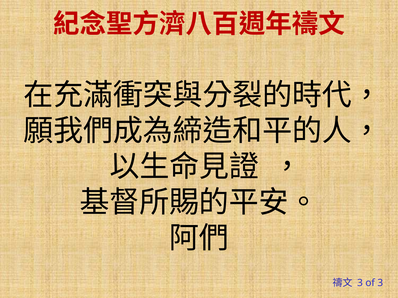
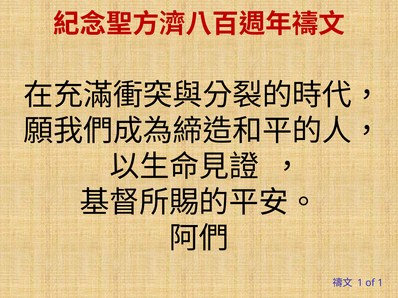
3: 3 -> 1 (360, 283)
of 3: 3 -> 1 (380, 283)
